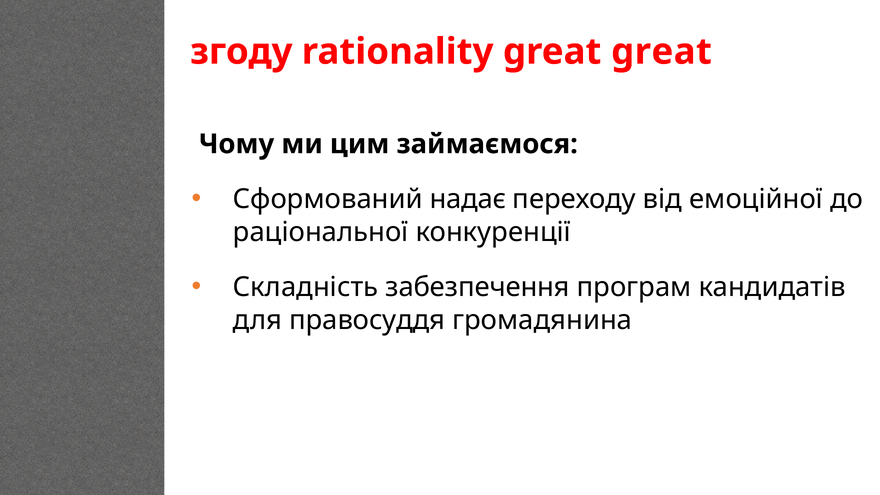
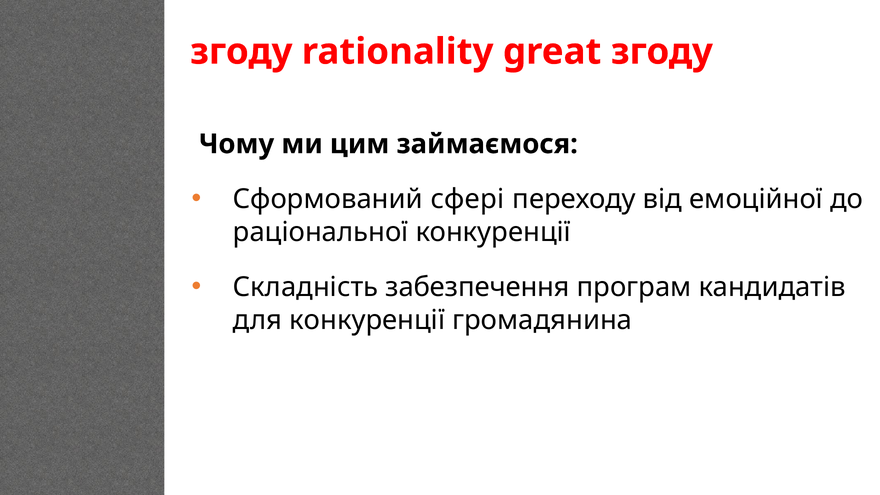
great great: great -> згоду (662, 52)
надає: надає -> сфері (468, 199)
для правосуддя: правосуддя -> конкуренції (367, 320)
